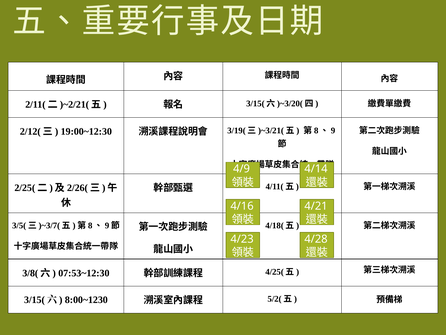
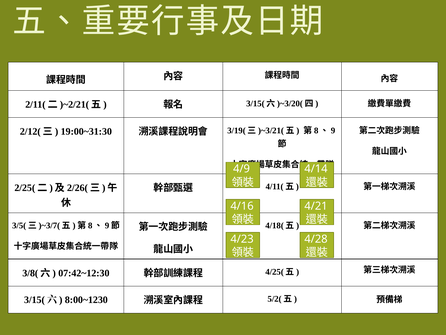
19:00~12:30: 19:00~12:30 -> 19:00~31:30 (86, 131)
07:53~12:30: 07:53~12:30 -> 07:42~12:30 (84, 273)
